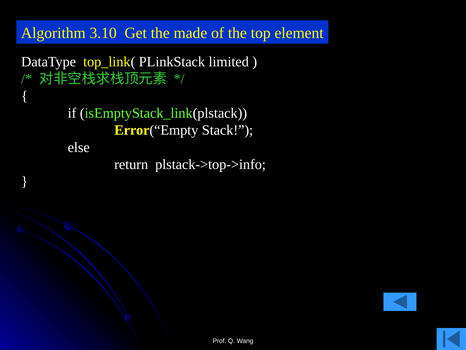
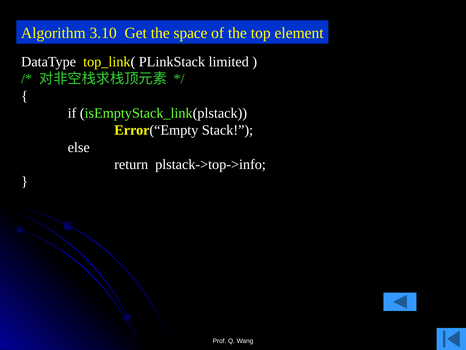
made: made -> space (191, 33)
